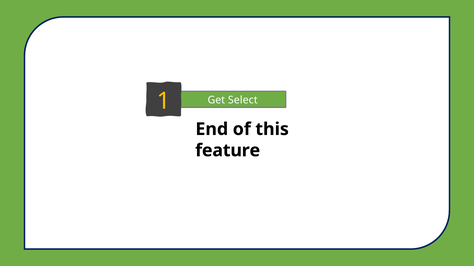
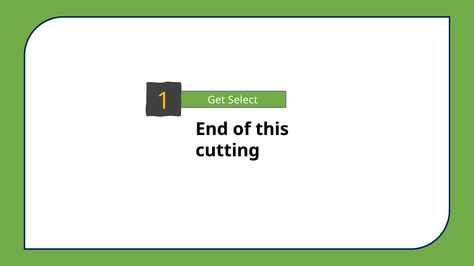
feature: feature -> cutting (228, 151)
